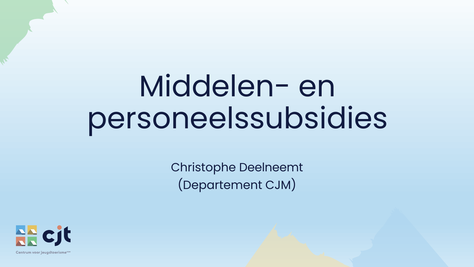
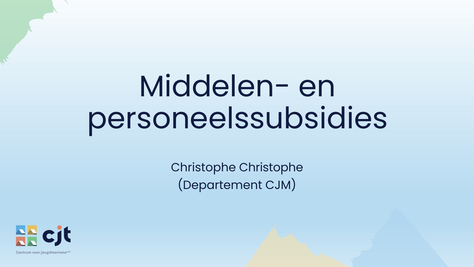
Christophe Deelneemt: Deelneemt -> Christophe (271, 167)
